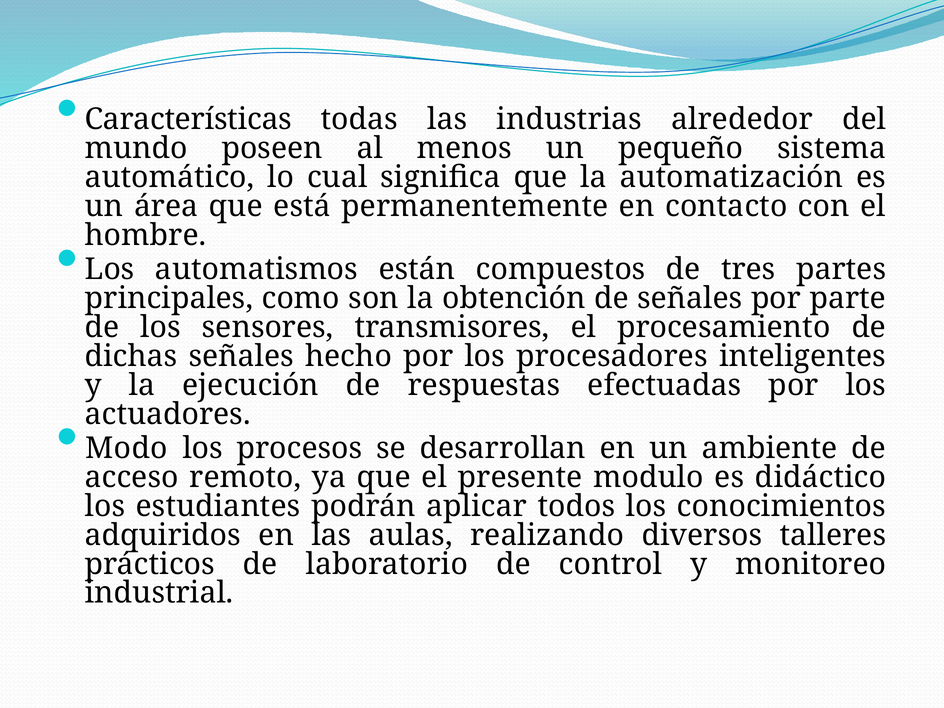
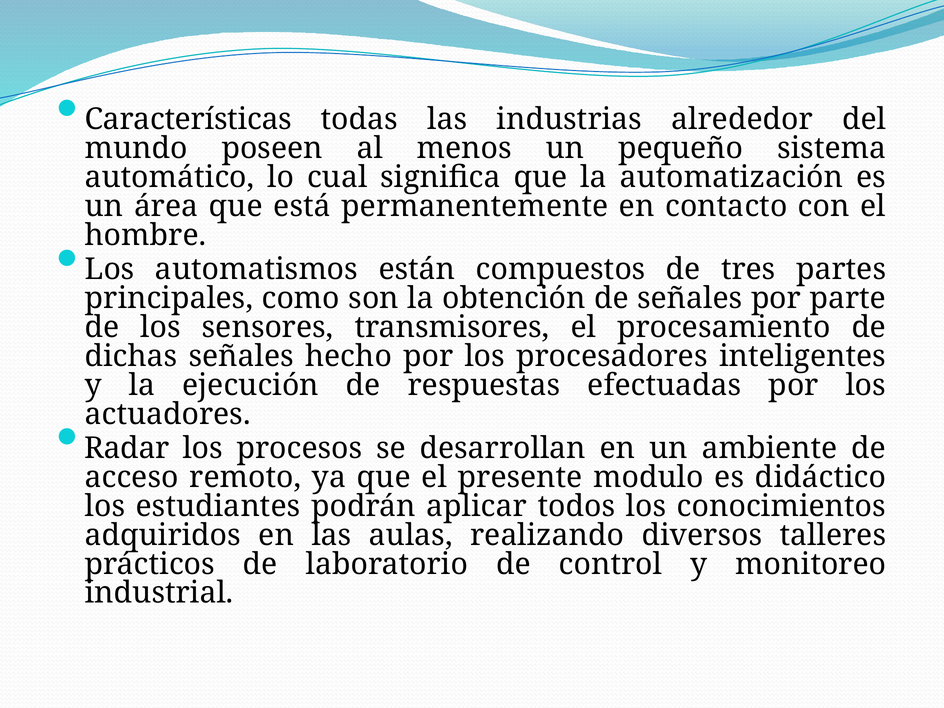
Modo: Modo -> Radar (127, 448)
